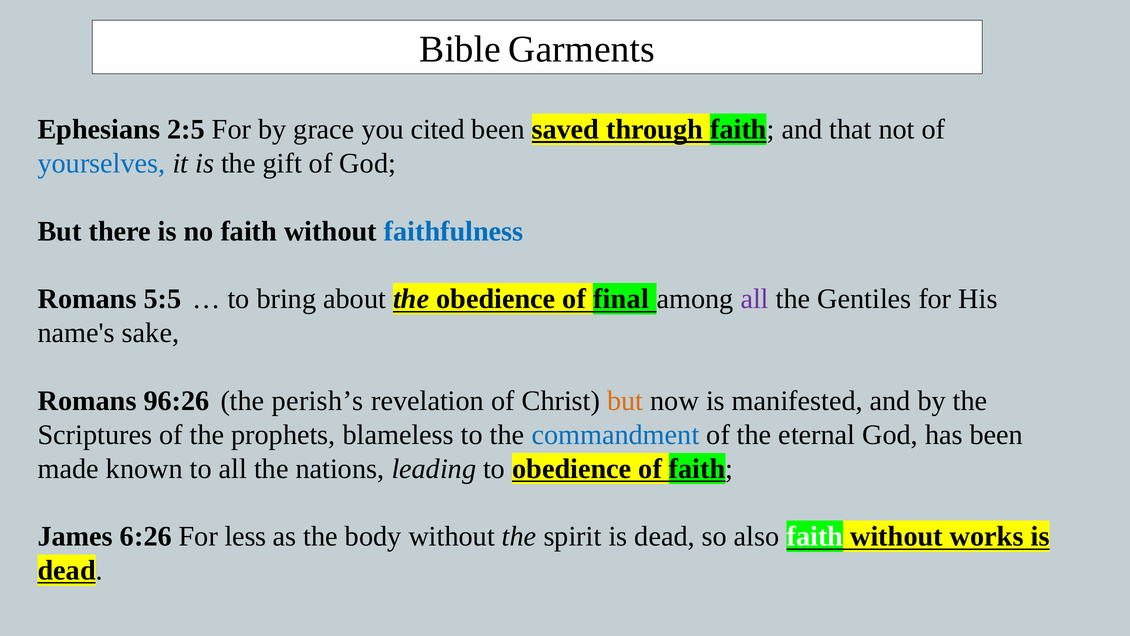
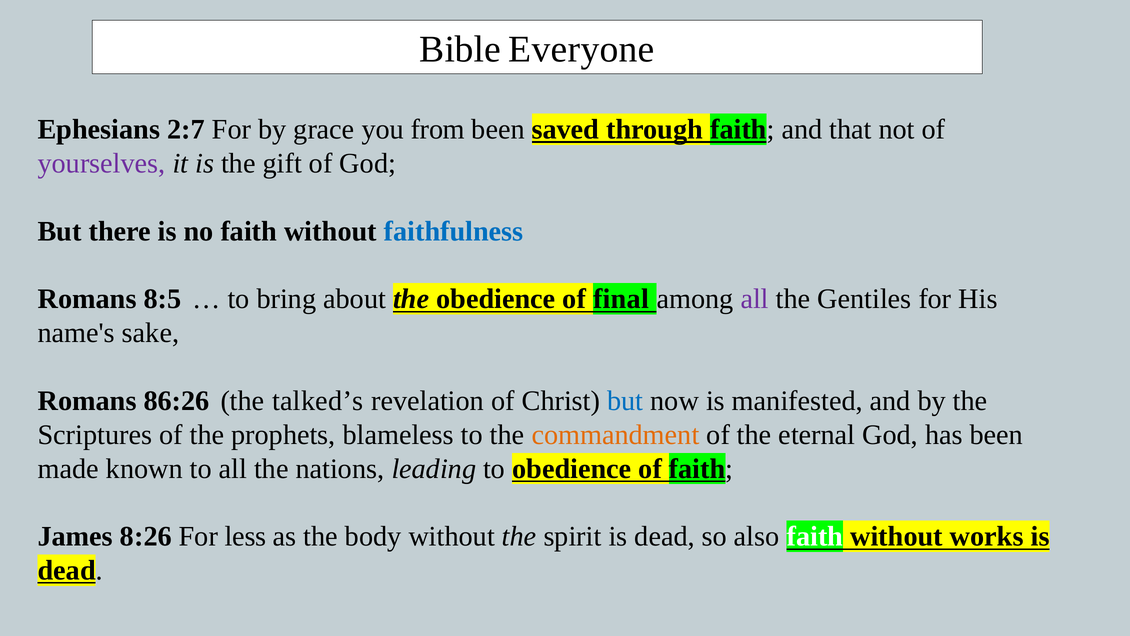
Garments: Garments -> Everyone (581, 49)
2:5: 2:5 -> 2:7 (186, 129)
cited: cited -> from (438, 129)
yourselves colour: blue -> purple (102, 163)
5:5: 5:5 -> 8:5 (162, 299)
96:26: 96:26 -> 86:26 (177, 401)
perish’s: perish’s -> talked’s (318, 401)
but colour: orange -> blue (625, 401)
commandment colour: blue -> orange (615, 435)
6:26: 6:26 -> 8:26 (146, 536)
